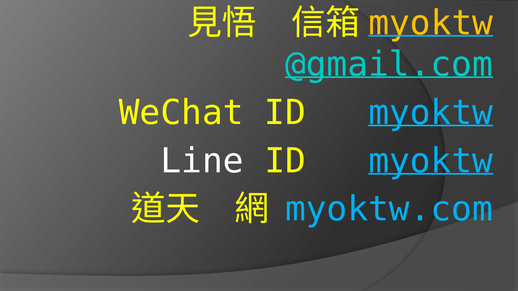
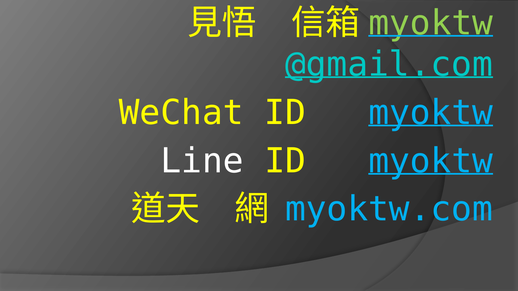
myoktw colour: yellow -> light green (431, 23)
